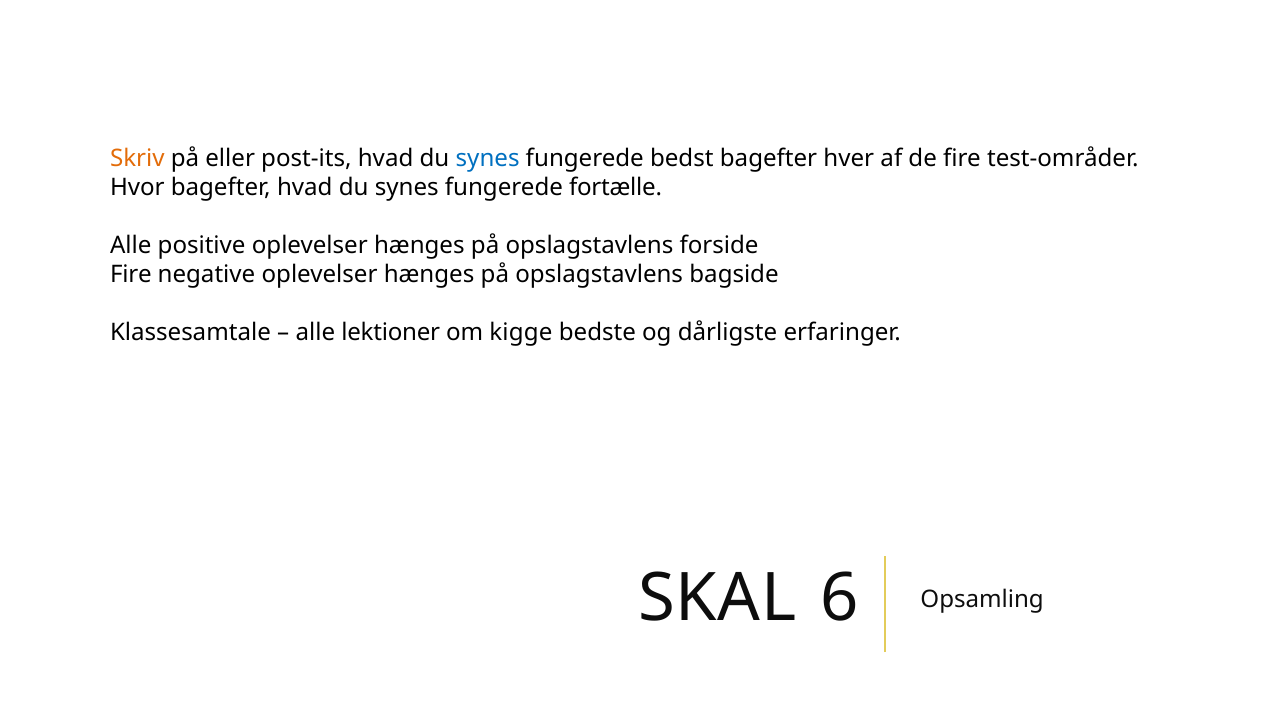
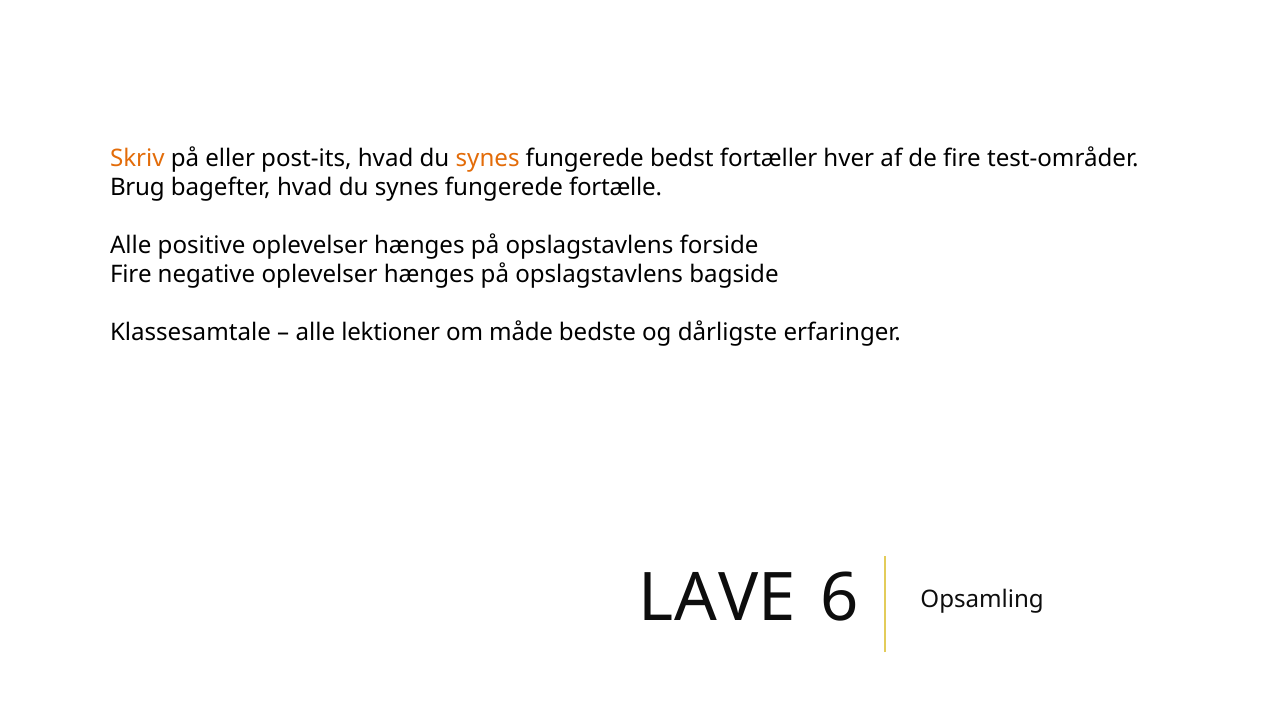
synes colour: blue -> orange (488, 159)
bedst bagefter: bagefter -> fortæller (769, 159)
Hvor: Hvor -> Brug (137, 188)
kigge: kigge -> måde (521, 333)
SKAL: SKAL -> LAVE (717, 598)
